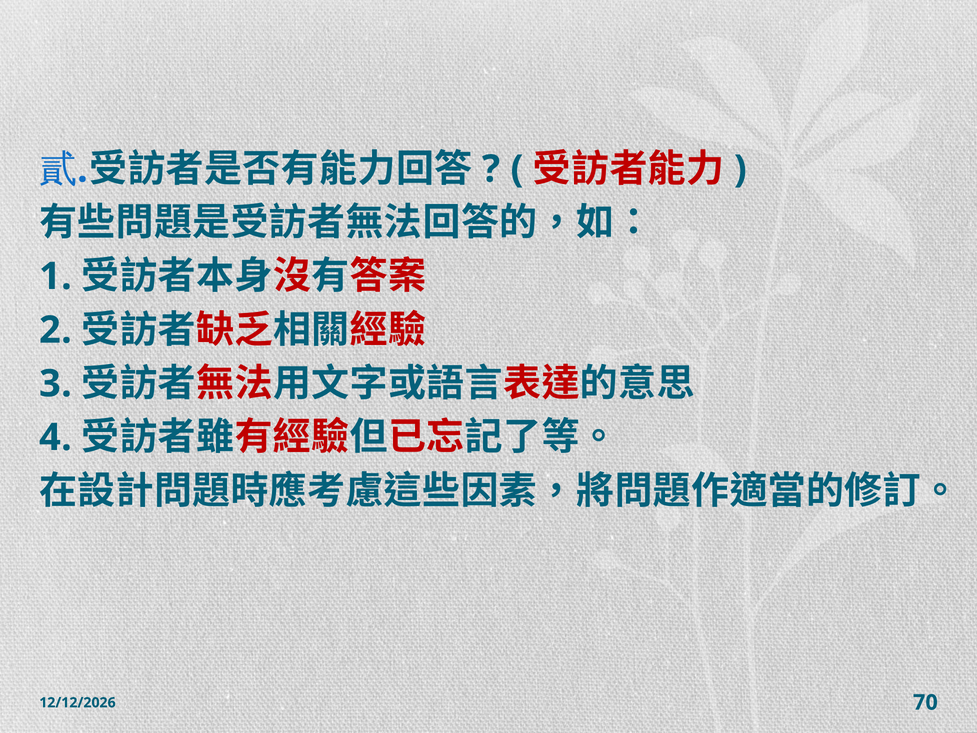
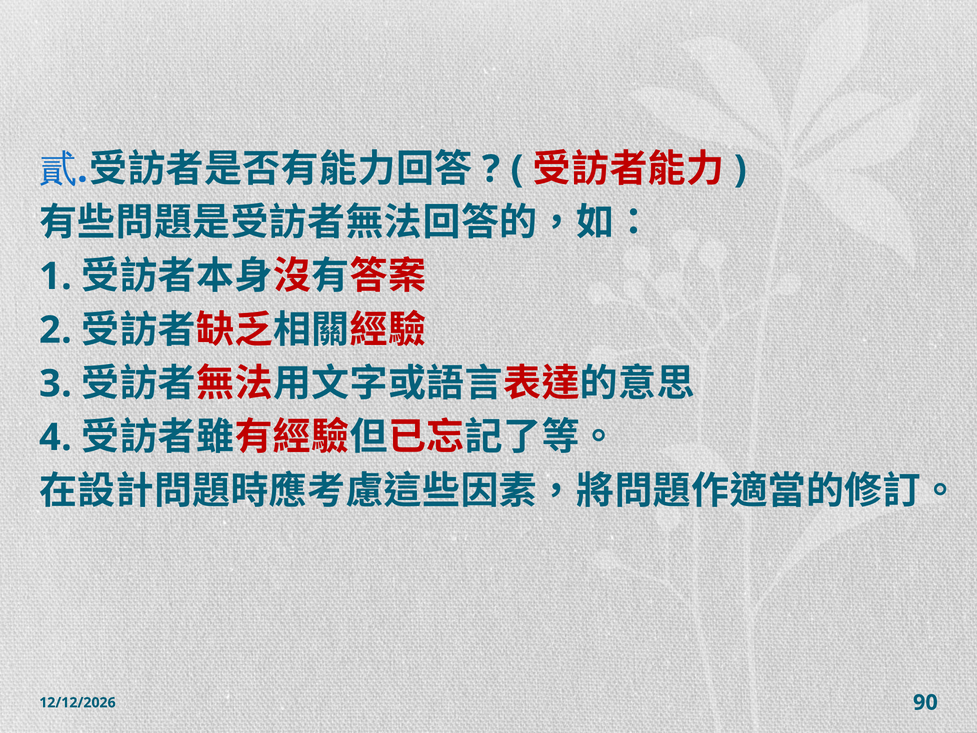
70: 70 -> 90 (925, 702)
